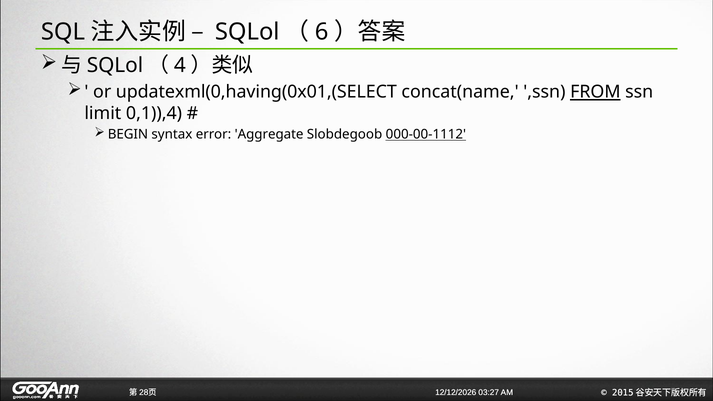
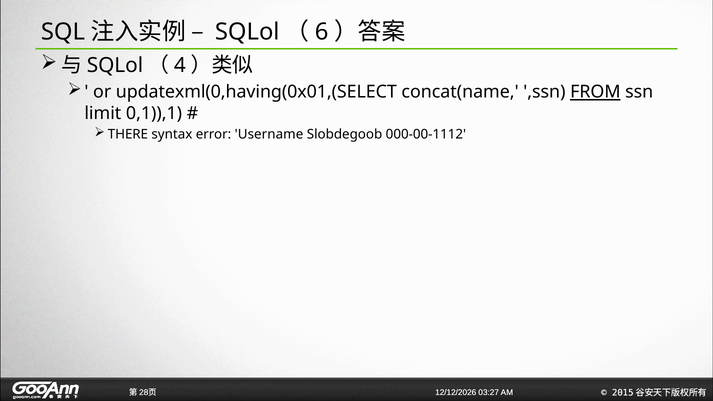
0,1)),4: 0,1)),4 -> 0,1)),1 (154, 113)
BEGIN: BEGIN -> THERE (128, 135)
Aggregate: Aggregate -> Username (269, 135)
000-00-1112 underline: present -> none (426, 135)
